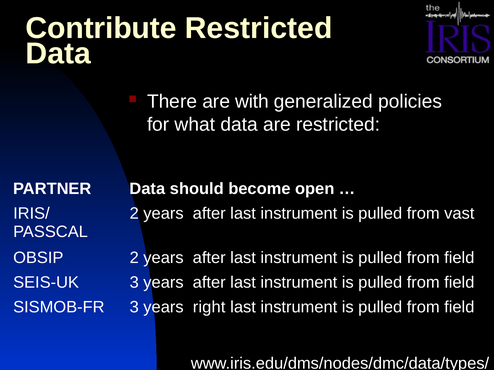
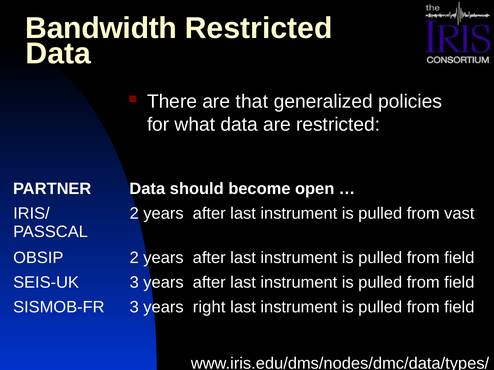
Contribute: Contribute -> Bandwidth (101, 28)
with: with -> that (252, 102)
